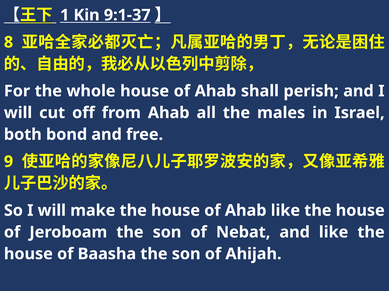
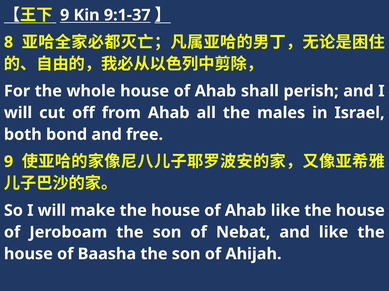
1: 1 -> 9 (65, 15)
